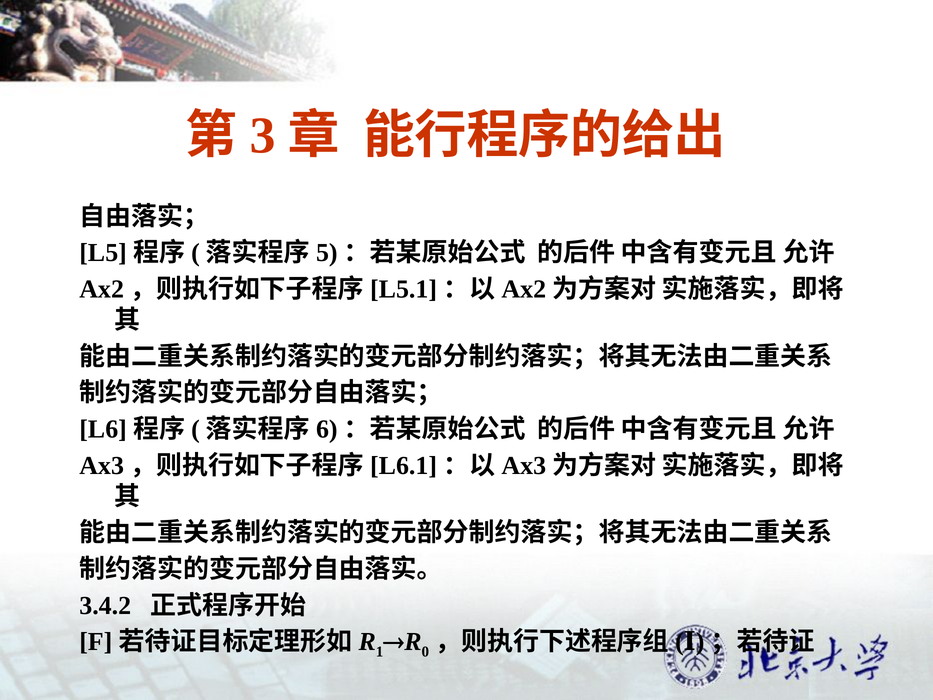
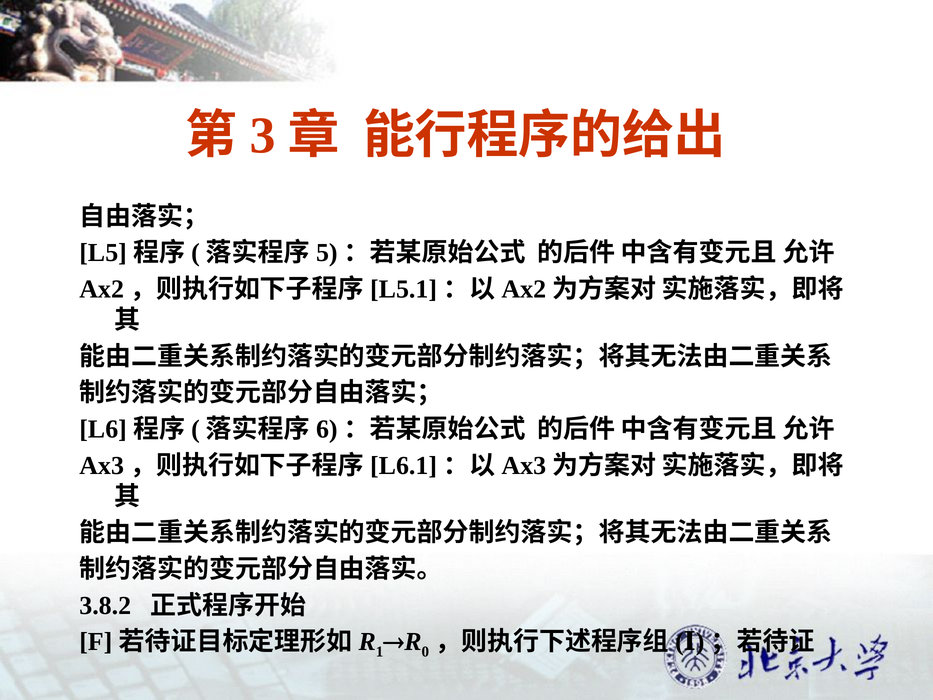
3.4.2: 3.4.2 -> 3.8.2 (105, 605)
